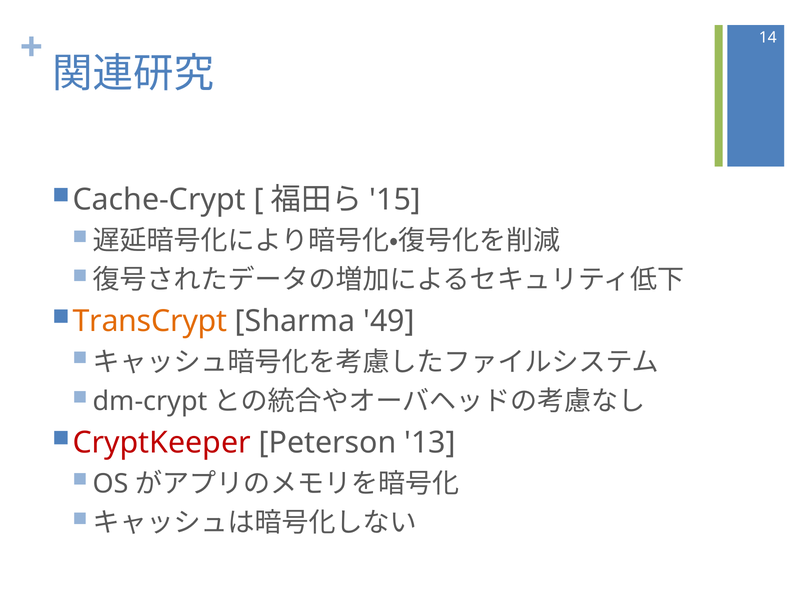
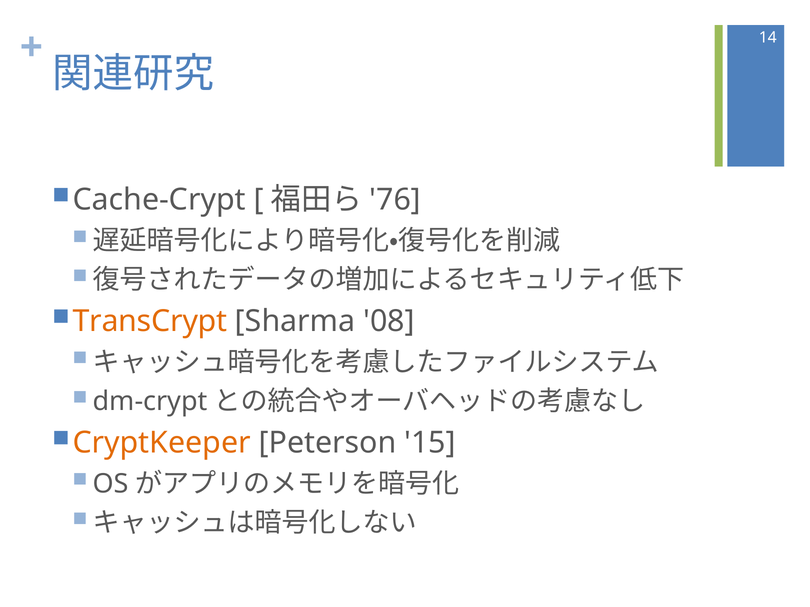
15: 15 -> 76 (395, 200)
49: 49 -> 08 (389, 321)
CryptKeeper colour: red -> orange (162, 443)
13: 13 -> 15 (430, 443)
